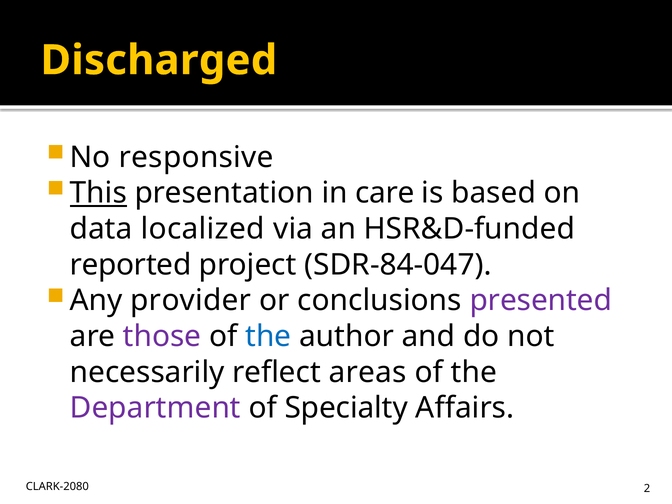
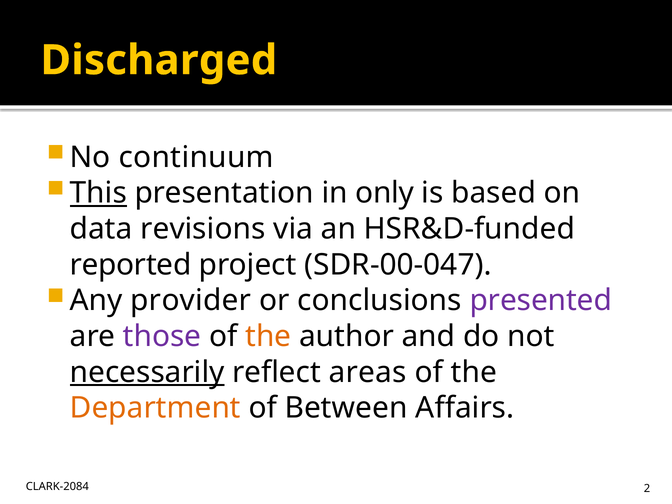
responsive: responsive -> continuum (196, 157)
care: care -> only (385, 193)
localized: localized -> revisions (203, 229)
SDR-84-047: SDR-84-047 -> SDR-00-047 (398, 265)
the colour: blue -> orange (268, 336)
necessarily underline: none -> present (147, 372)
Department colour: purple -> orange (155, 408)
Specialty: Specialty -> Between (346, 408)
CLARK-2080: CLARK-2080 -> CLARK-2084 (57, 487)
